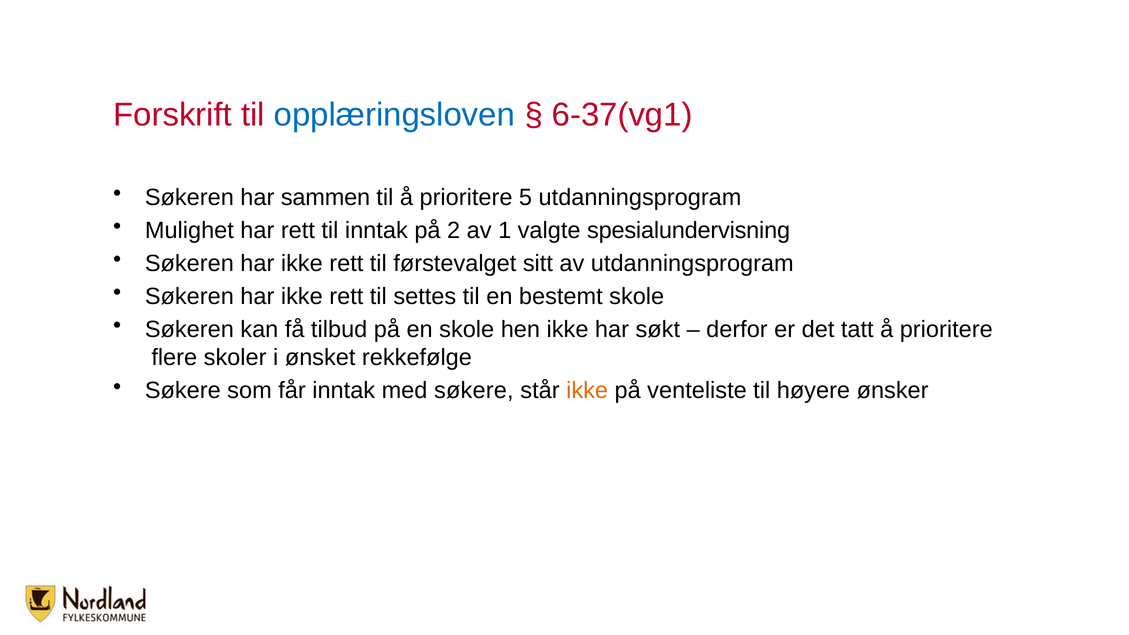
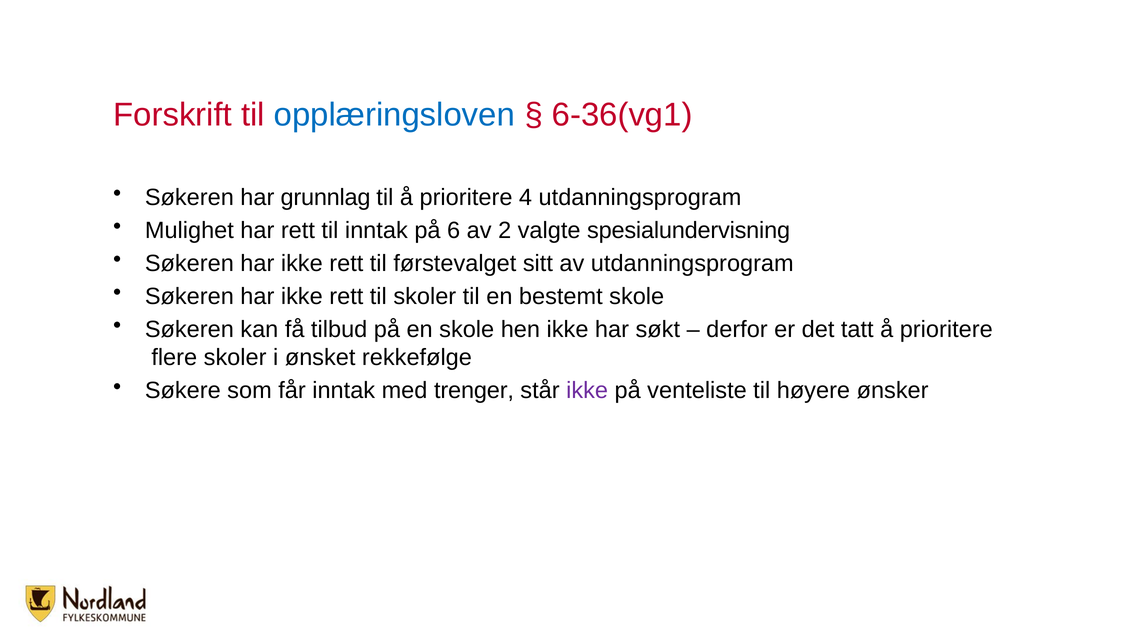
6-37(vg1: 6-37(vg1 -> 6-36(vg1 (622, 115)
sammen: sammen -> grunnlag (326, 198)
5: 5 -> 4 (526, 198)
2: 2 -> 6 (454, 231)
1: 1 -> 2 (505, 231)
til settes: settes -> skoler (425, 296)
med søkere: søkere -> trenger (474, 391)
ikke colour: orange -> purple (587, 391)
